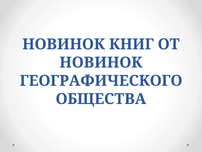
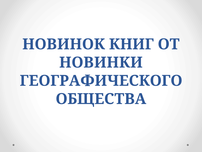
НОВИНОК: НОВИНОК -> НОВИНКИ (101, 62)
